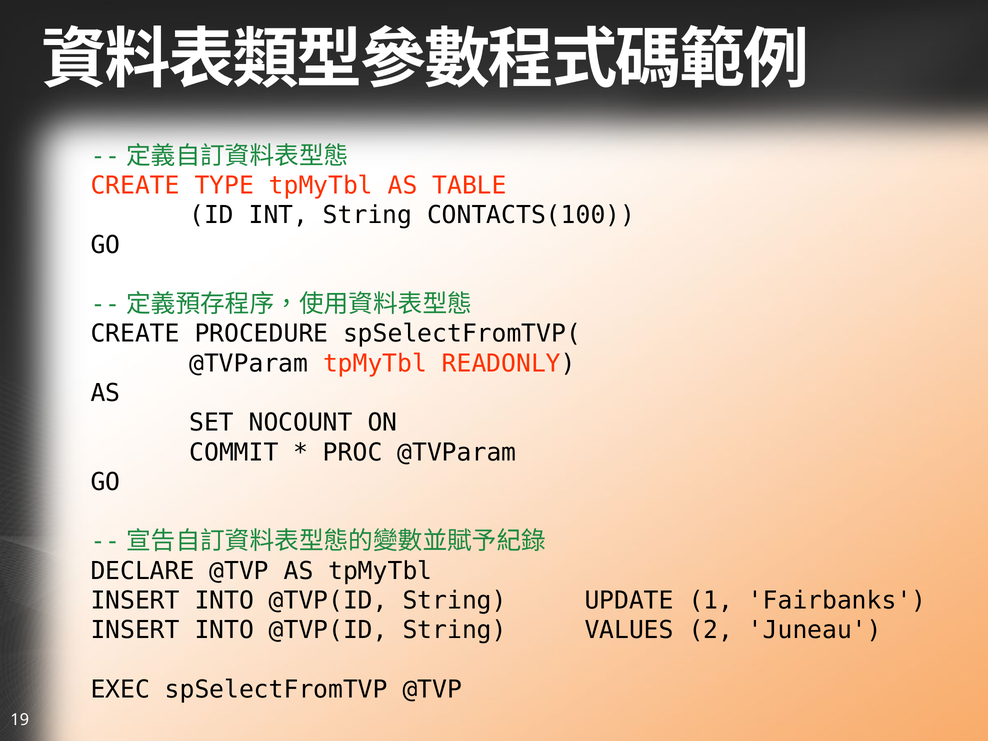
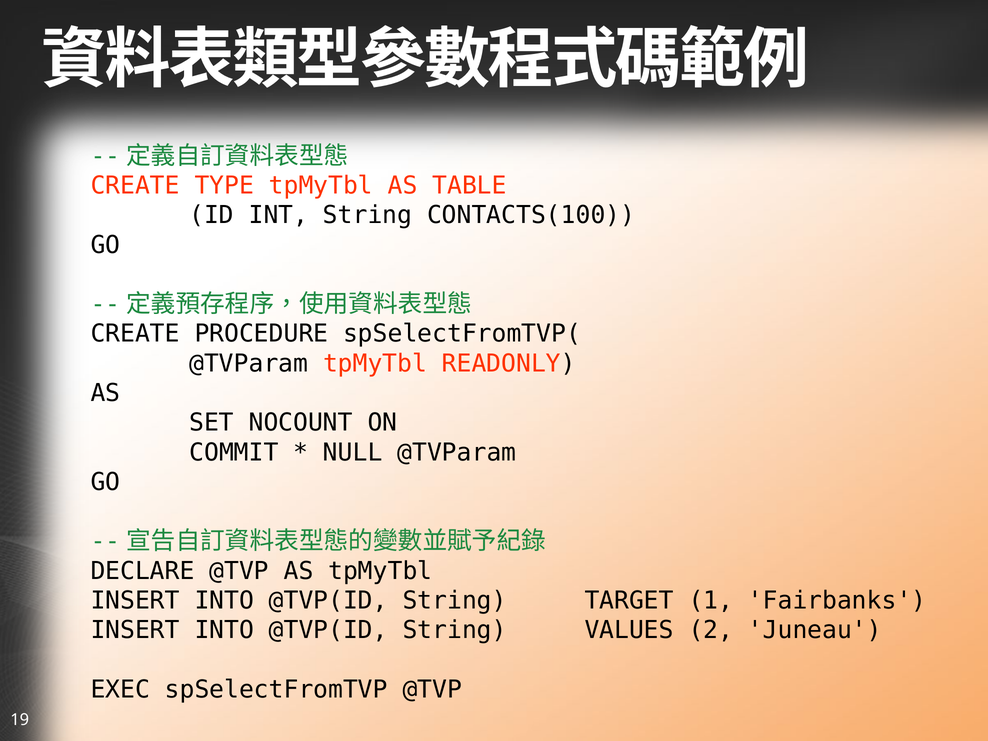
PROC: PROC -> NULL (353, 452)
UPDATE: UPDATE -> TARGET (629, 601)
